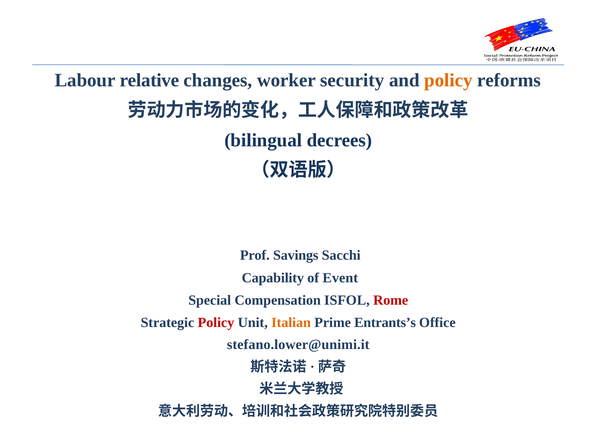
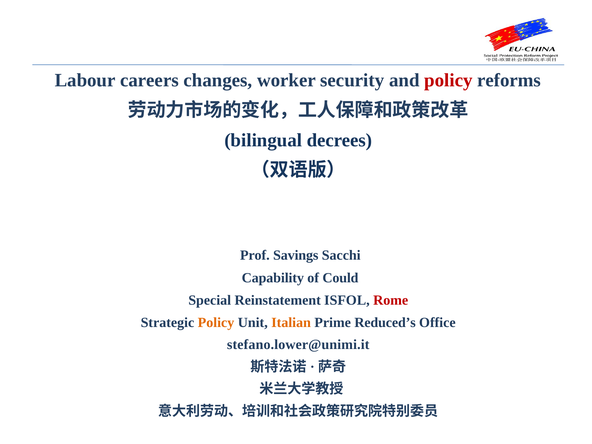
relative: relative -> careers (149, 80)
policy colour: orange -> red (448, 80)
Event: Event -> Could (340, 278)
Compensation: Compensation -> Reinstatement (278, 300)
Policy colour: red -> orange (216, 322)
Entrants’s: Entrants’s -> Reduced’s (385, 322)
